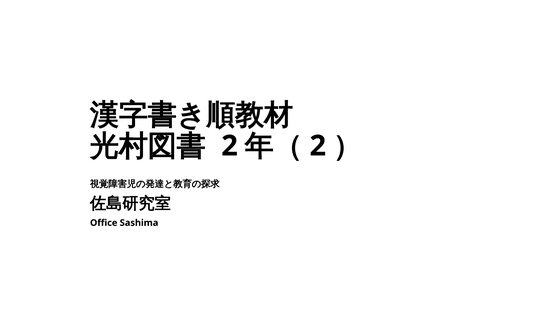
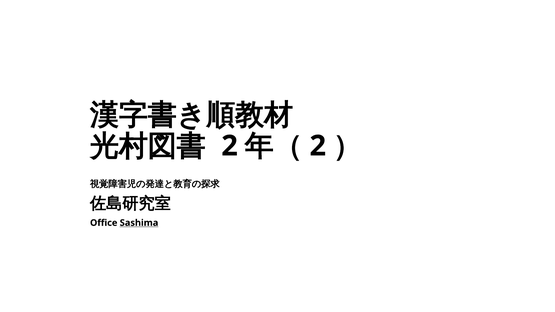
Sashima underline: none -> present (139, 223)
